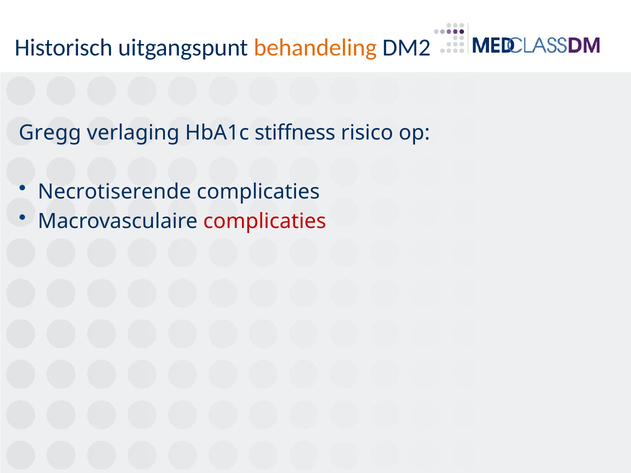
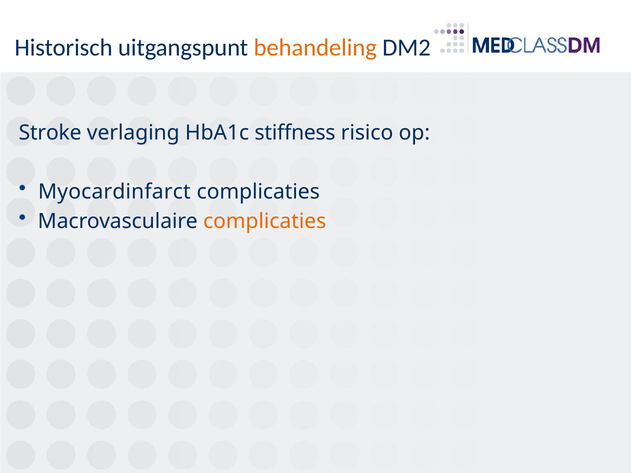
Gregg: Gregg -> Stroke (50, 133)
Necrotiserende: Necrotiserende -> Myocardinfarct (114, 192)
complicaties colour: red -> orange (265, 221)
